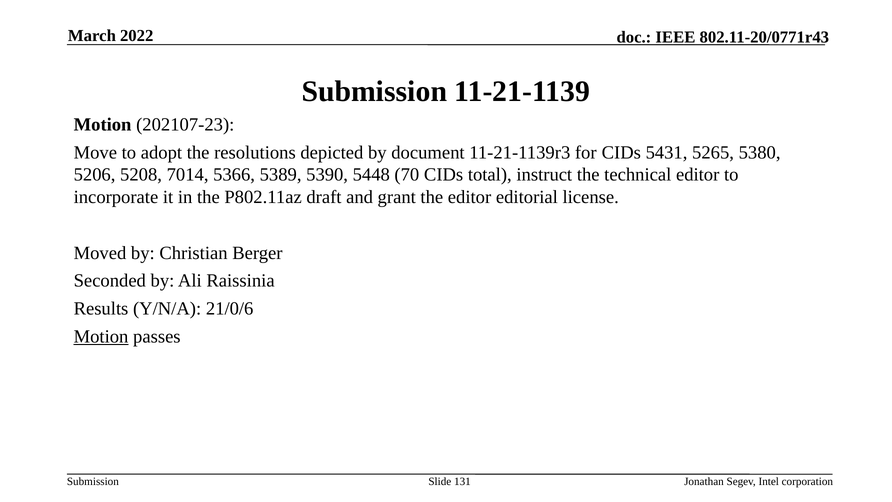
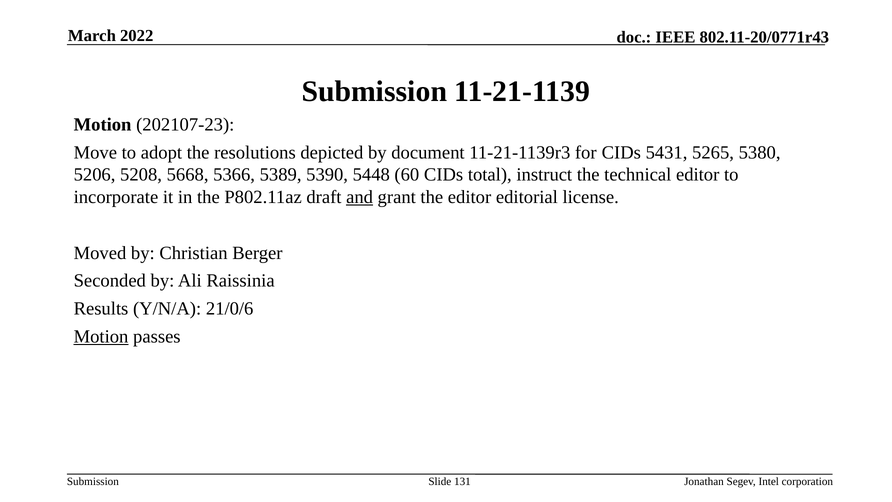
7014: 7014 -> 5668 (188, 175)
70: 70 -> 60 (407, 175)
and underline: none -> present (360, 197)
